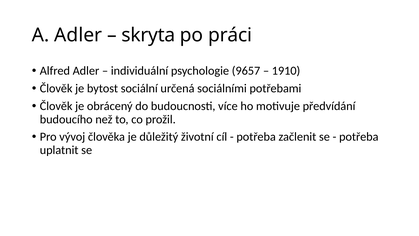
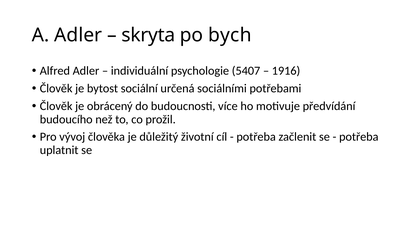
práci: práci -> bych (230, 35)
9657: 9657 -> 5407 (246, 71)
1910: 1910 -> 1916 (286, 71)
